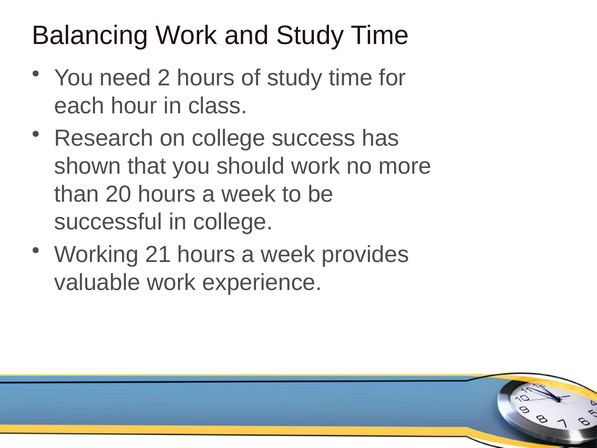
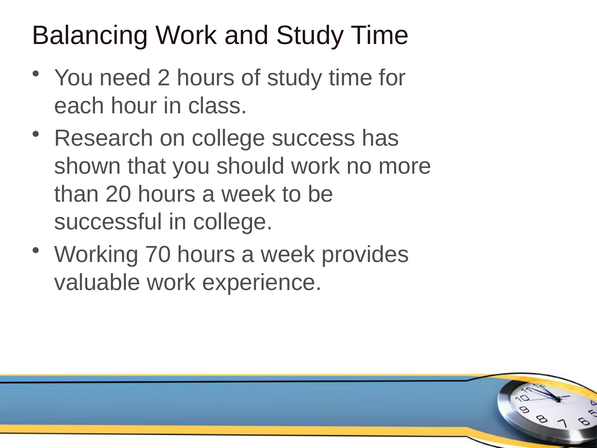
21: 21 -> 70 (158, 254)
